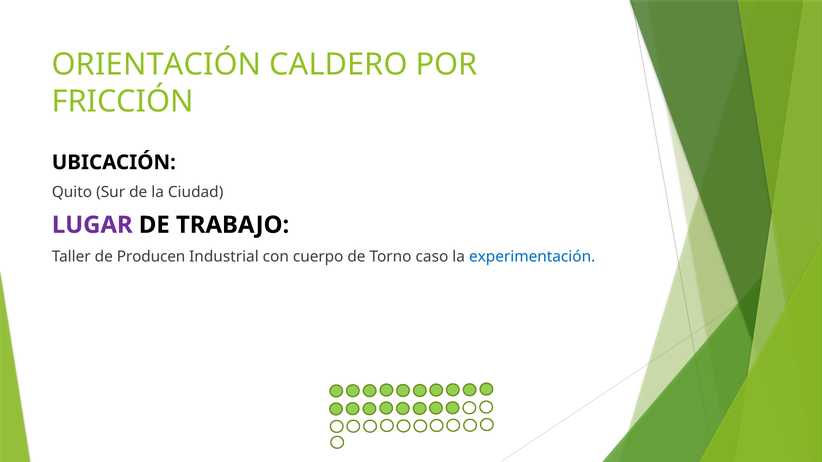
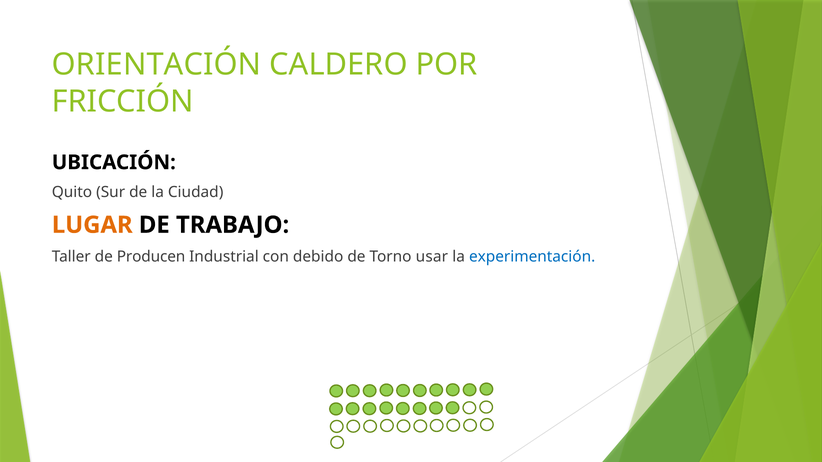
LUGAR colour: purple -> orange (92, 225)
cuerpo: cuerpo -> debido (318, 257)
caso: caso -> usar (432, 257)
